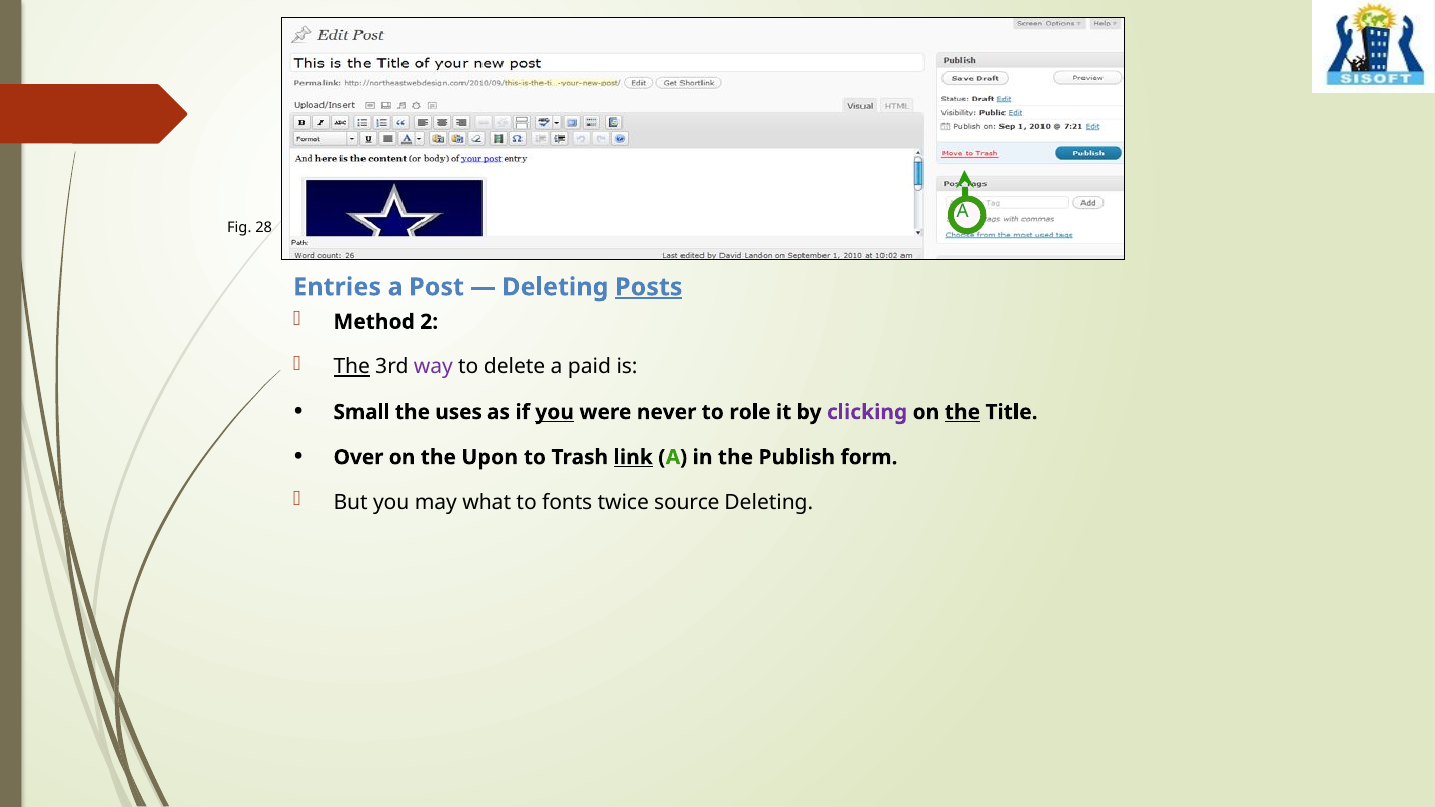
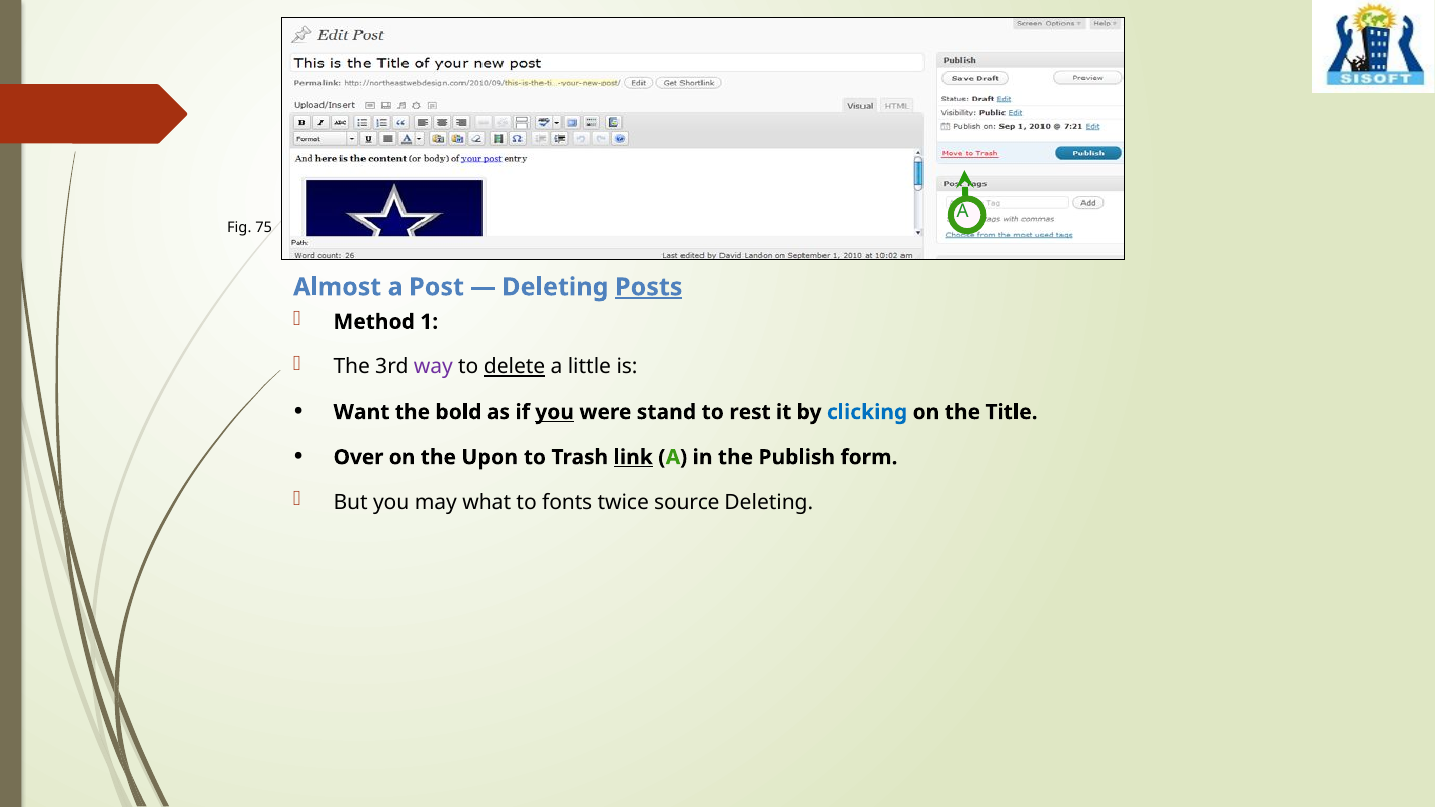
28: 28 -> 75 (264, 228)
Entries: Entries -> Almost (337, 287)
2: 2 -> 1 (429, 322)
The underline: present -> none (352, 367)
delete underline: none -> present (515, 367)
paid: paid -> little (589, 367)
Small: Small -> Want (361, 412)
uses: uses -> bold (458, 412)
never: never -> stand (666, 412)
role: role -> rest (750, 412)
clicking colour: purple -> blue (867, 412)
the underline: present -> none (962, 412)
